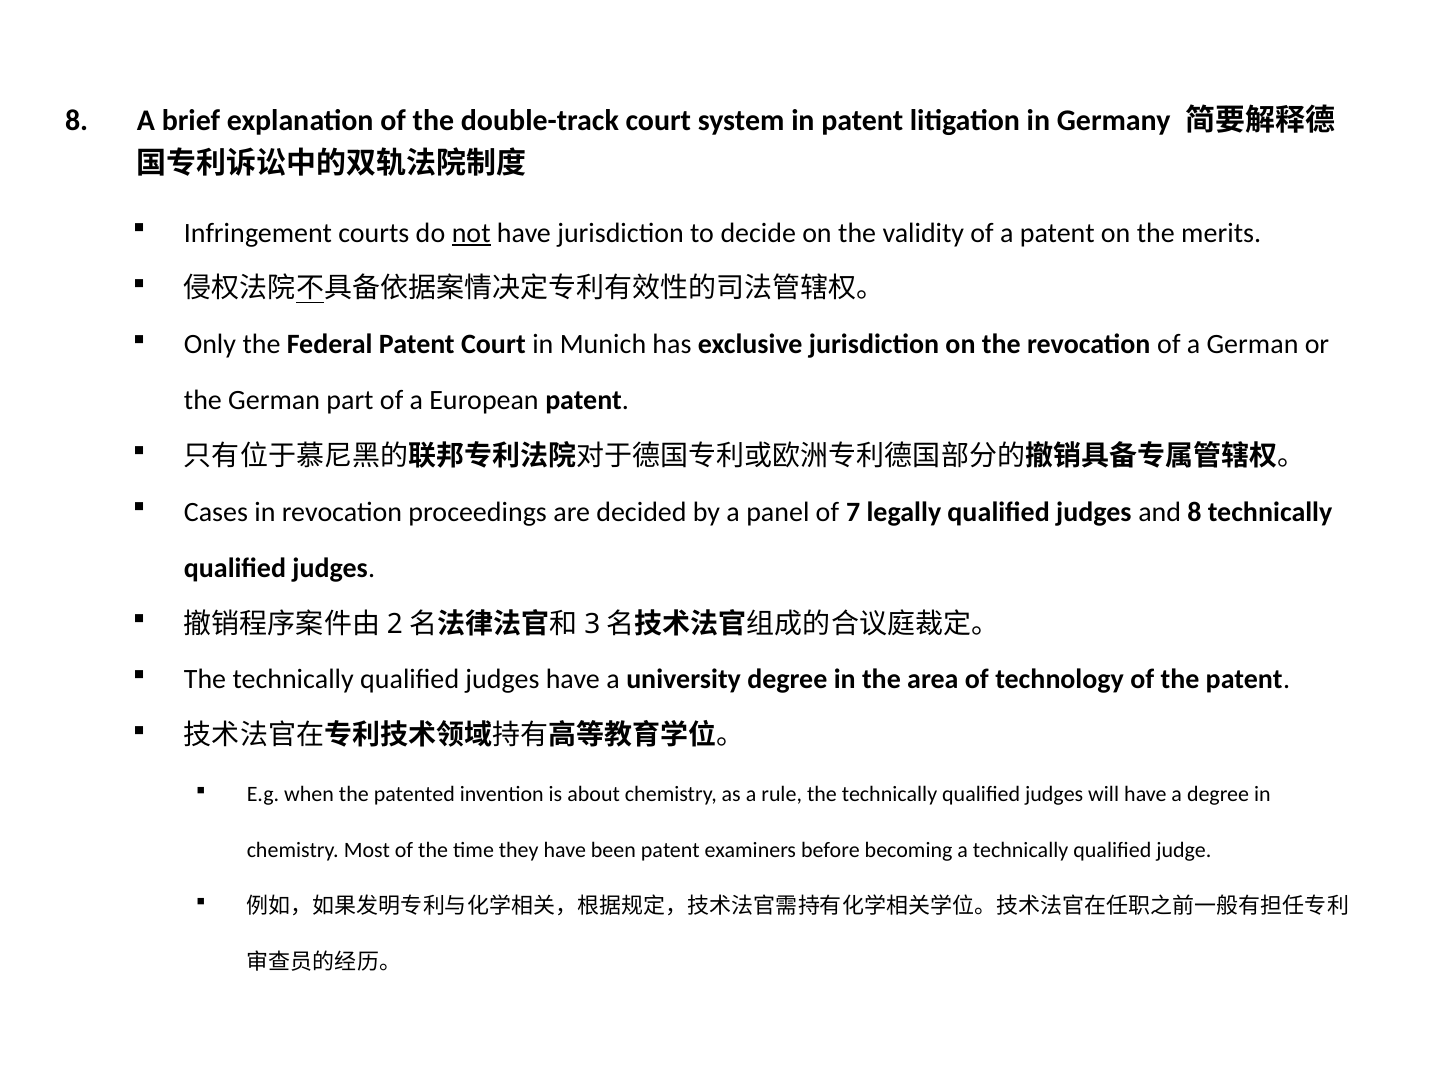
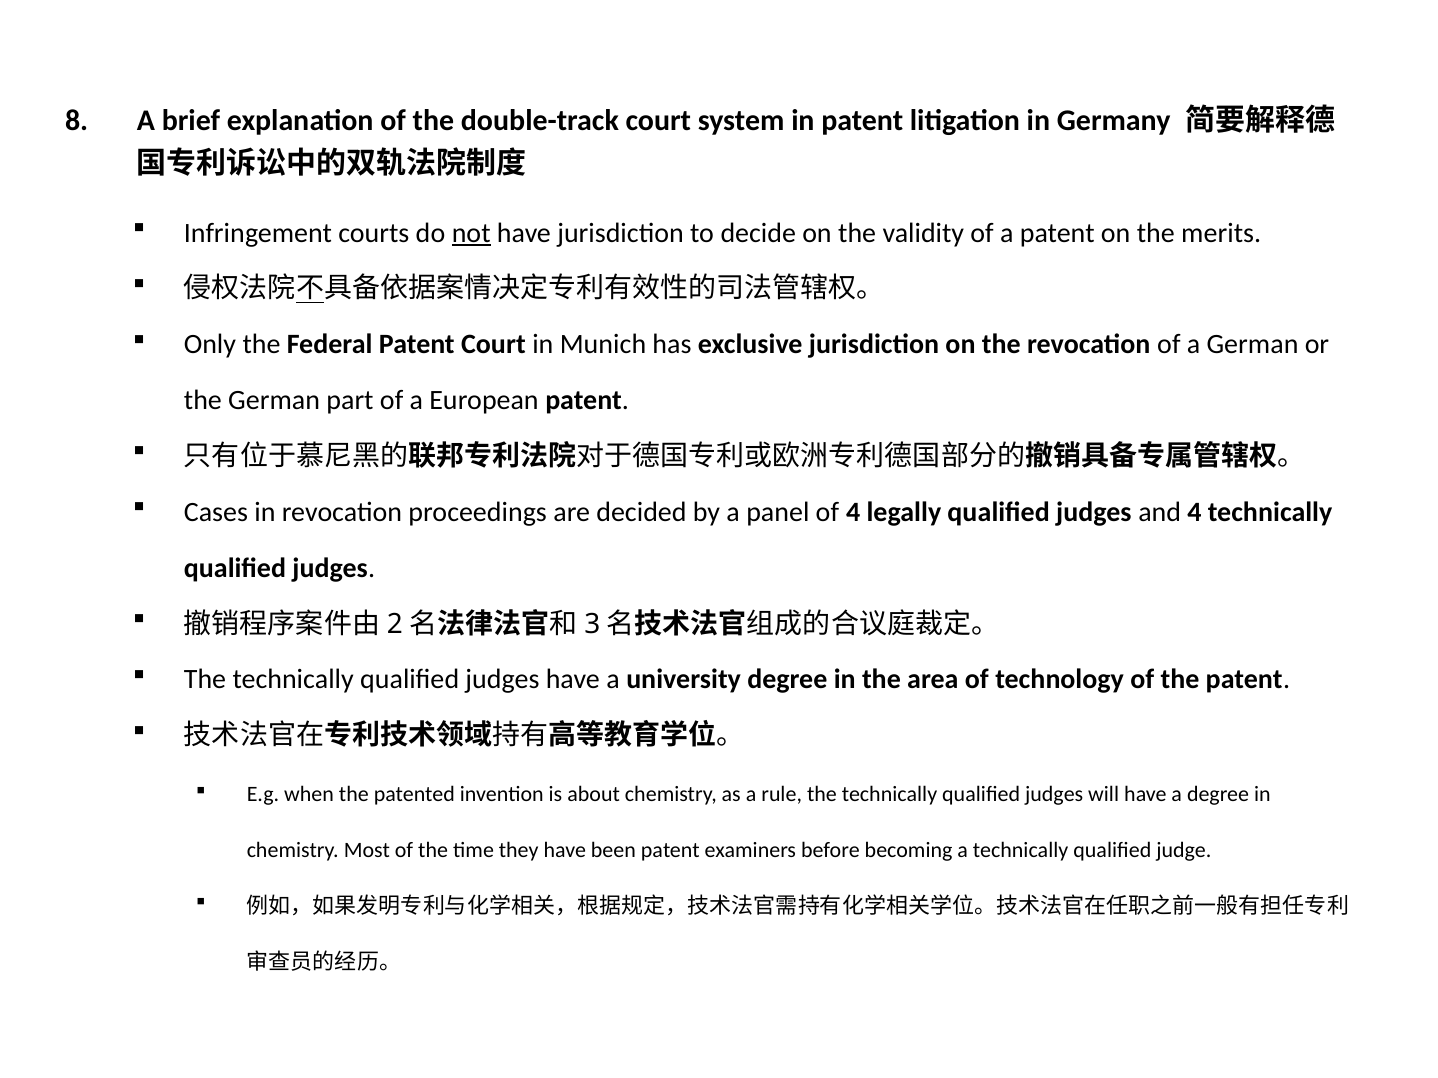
of 7: 7 -> 4 (853, 512)
and 8: 8 -> 4 (1195, 512)
